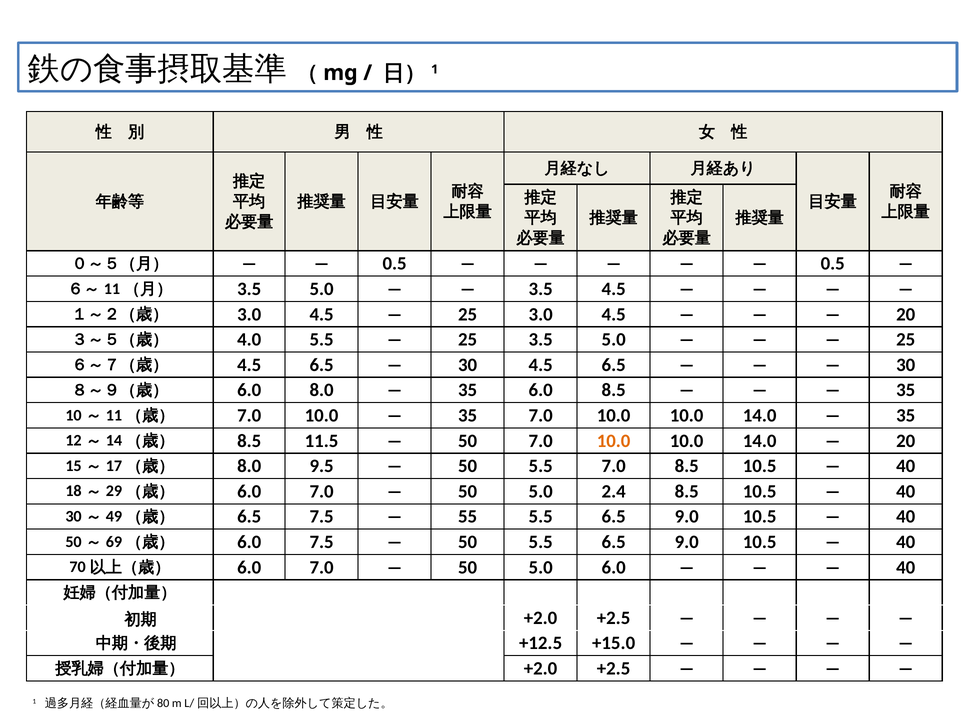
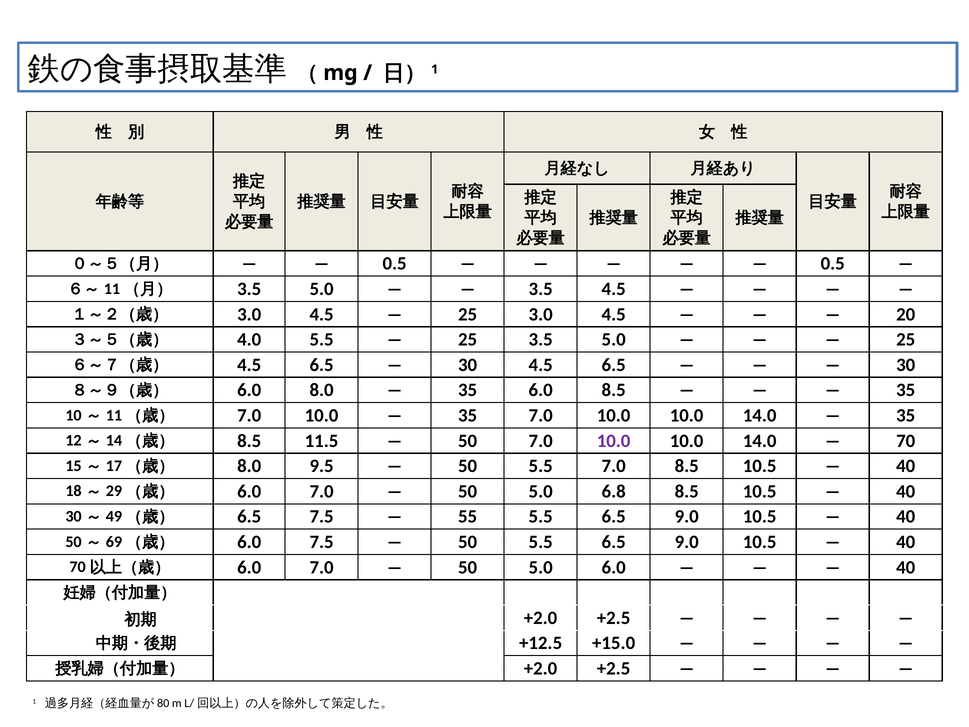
10.0 colour: orange -> purple (614, 441)
20: 20 -> 70 (906, 441)
2.4: 2.4 -> 6.8 (614, 491)
